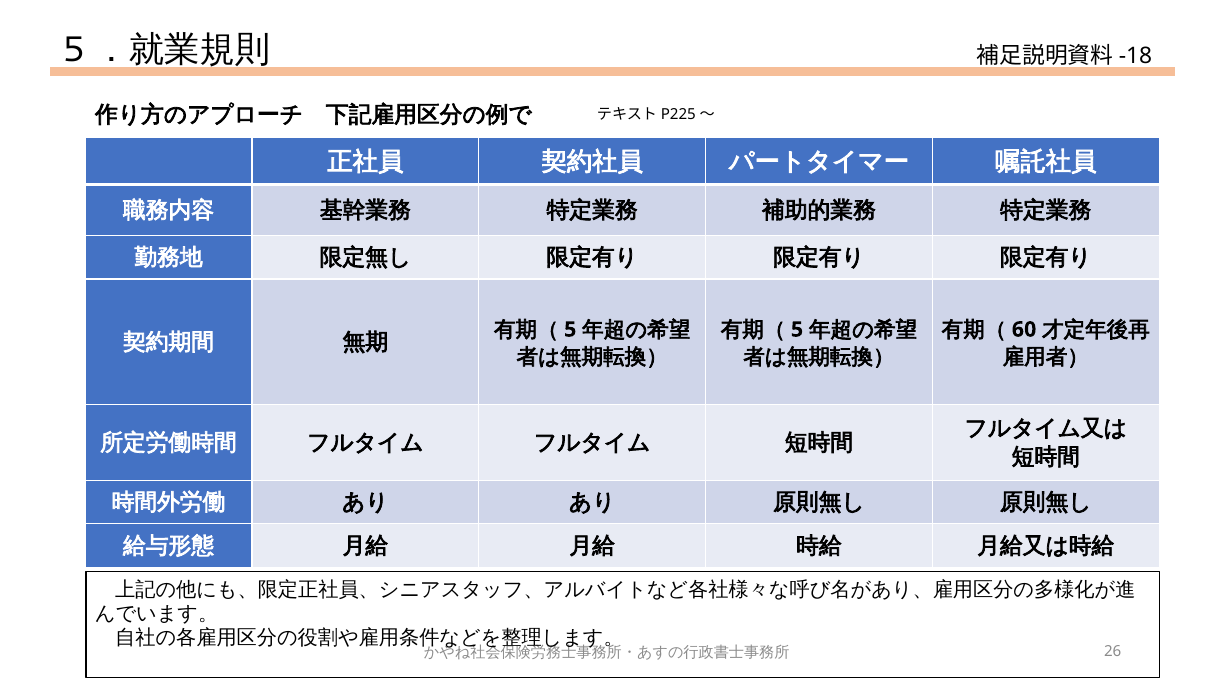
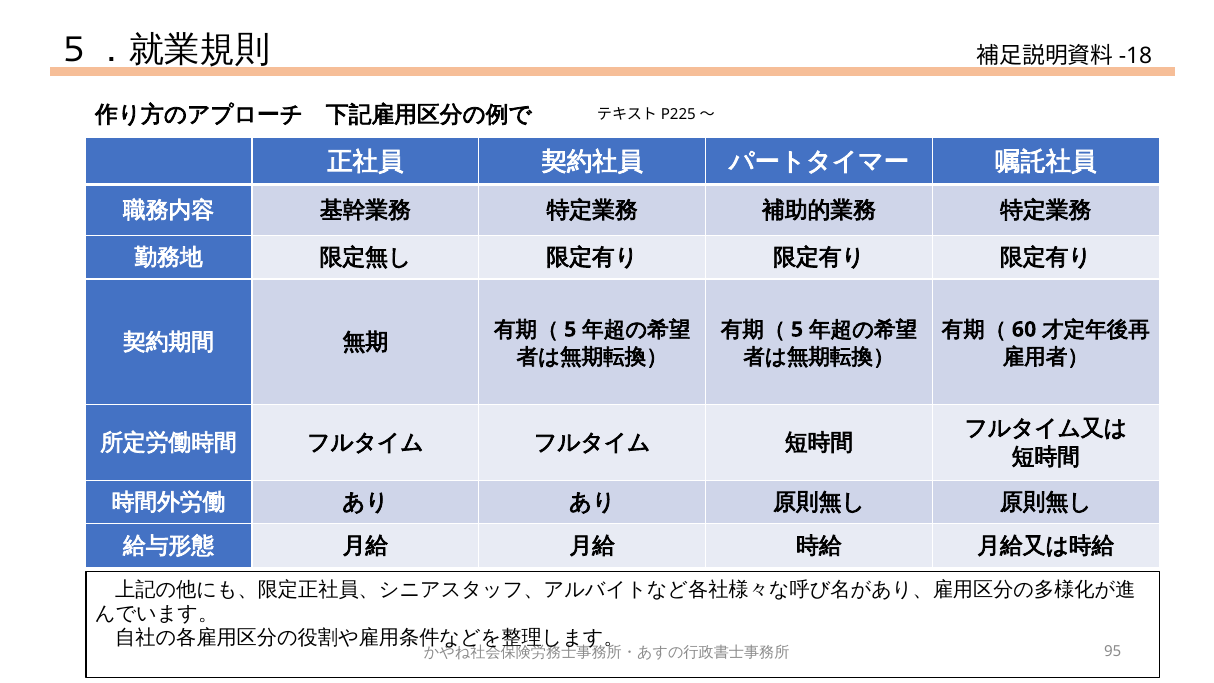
26: 26 -> 95 (1113, 651)
